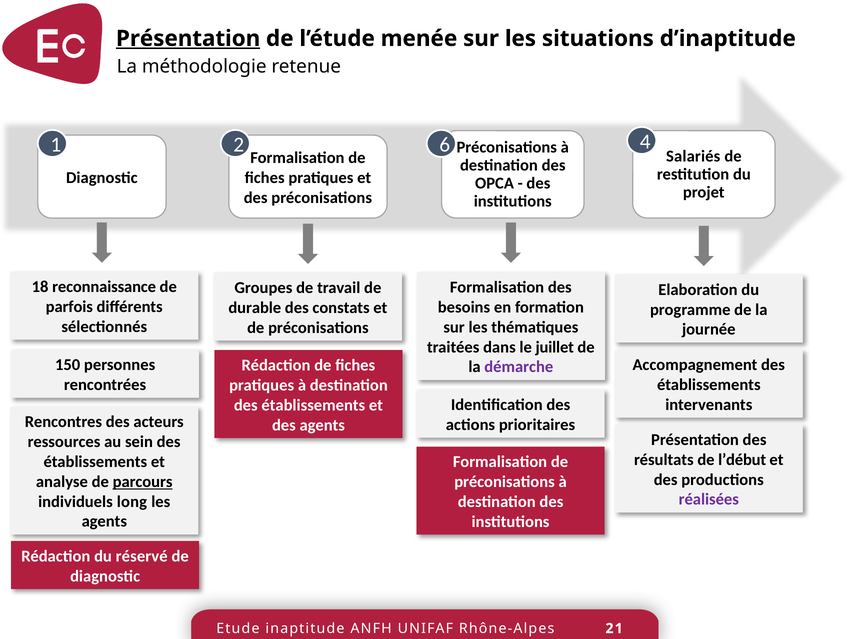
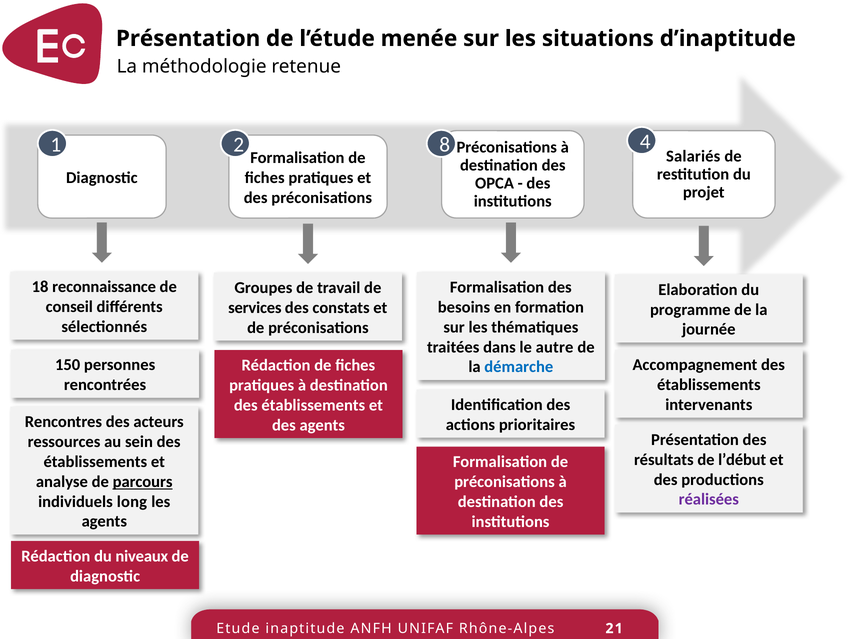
Présentation underline: present -> none (188, 39)
6: 6 -> 8 (445, 145)
parfois: parfois -> conseil (69, 307)
durable: durable -> services (255, 308)
juillet: juillet -> autre (555, 347)
démarche colour: purple -> blue (519, 367)
réservé: réservé -> niveaux (142, 556)
